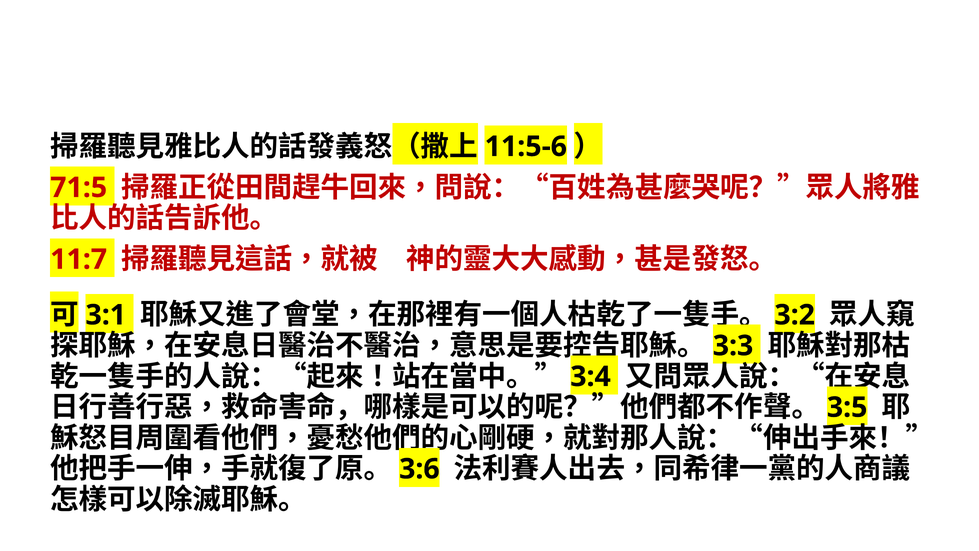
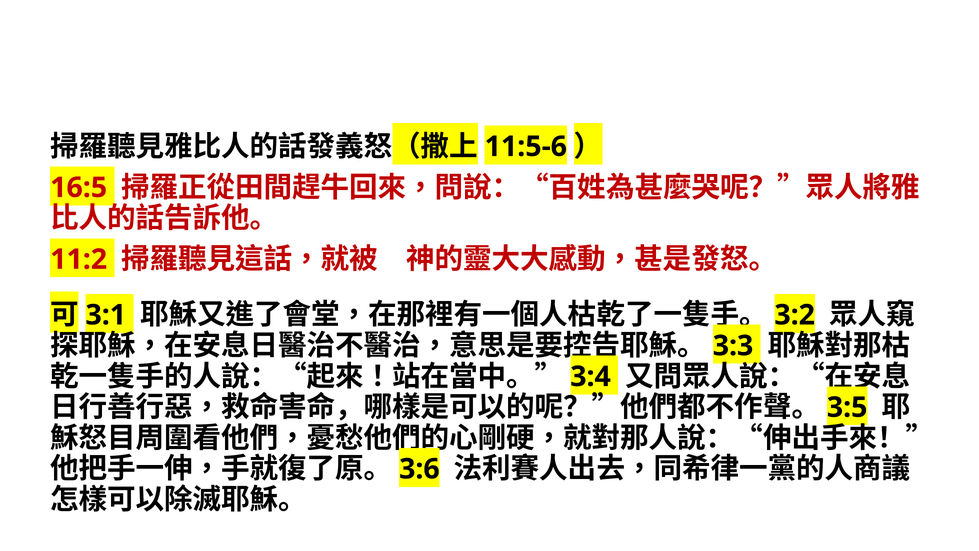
71:5: 71:5 -> 16:5 (79, 187)
11:7: 11:7 -> 11:2 (79, 259)
